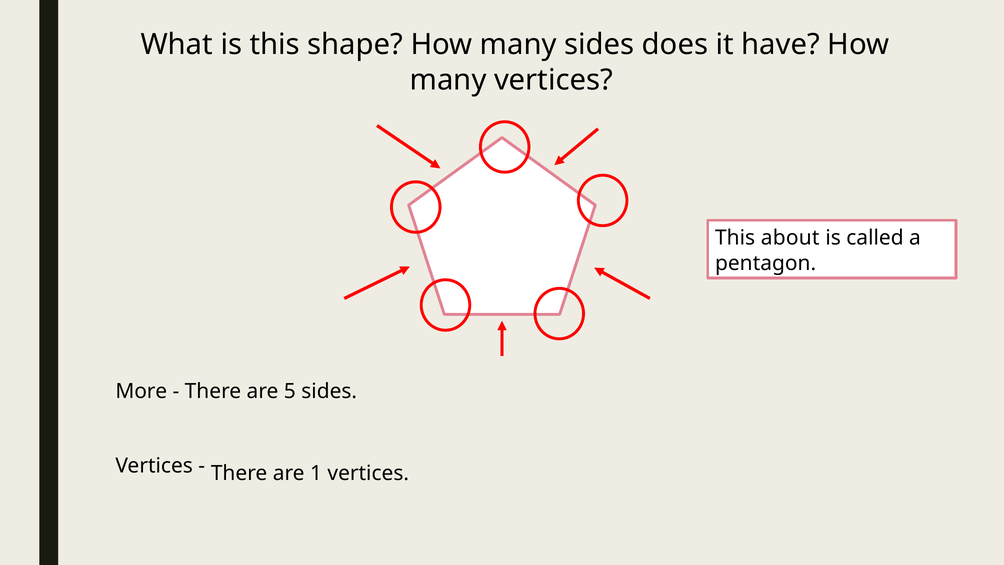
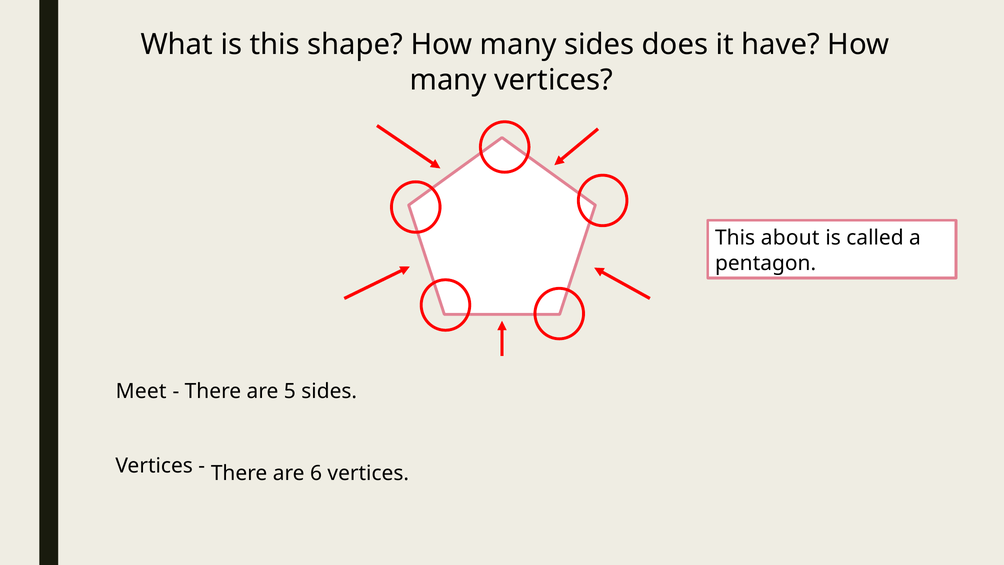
More: More -> Meet (141, 391)
1: 1 -> 6 (316, 473)
